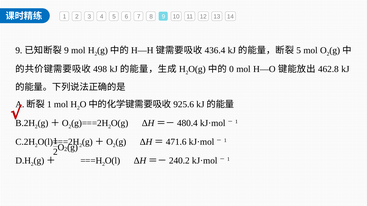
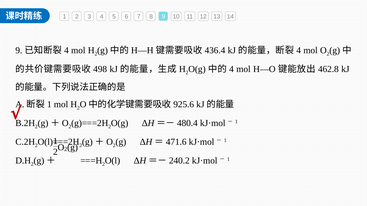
9: 9 -> 4 (66, 50)
5: 5 -> 4 (299, 50)
0: 0 -> 4 (231, 69)
